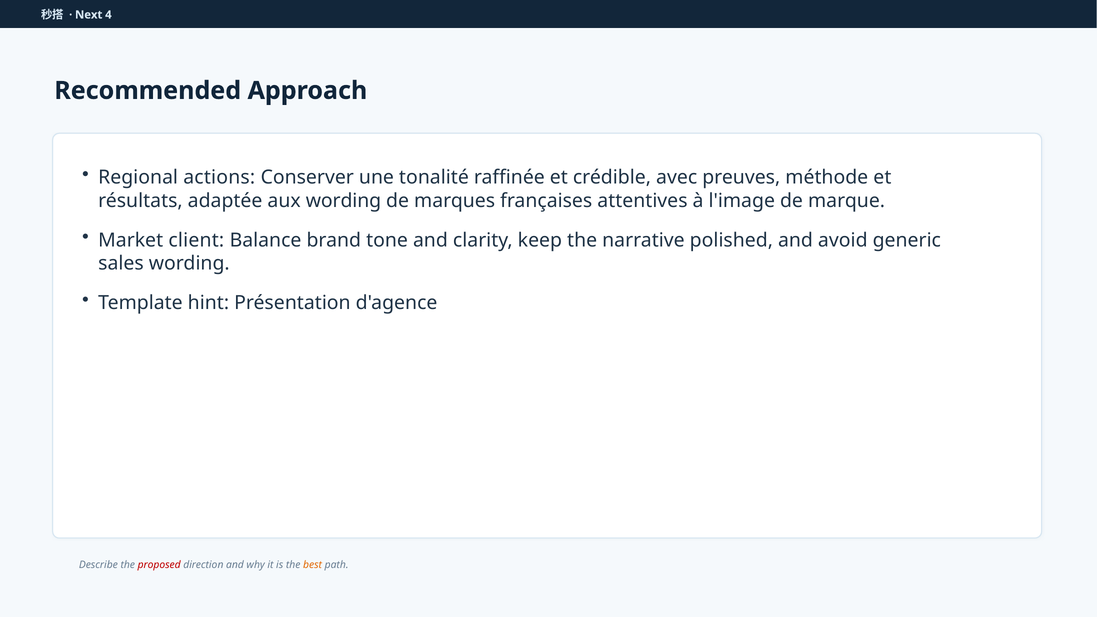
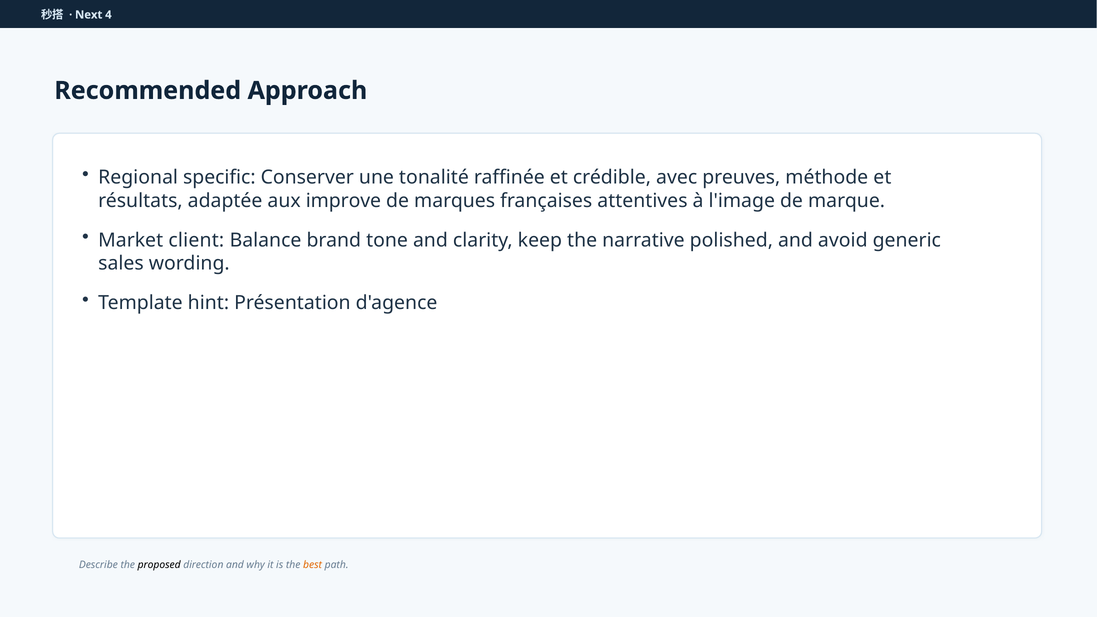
actions: actions -> specific (219, 178)
aux wording: wording -> improve (343, 201)
proposed colour: red -> black (159, 565)
